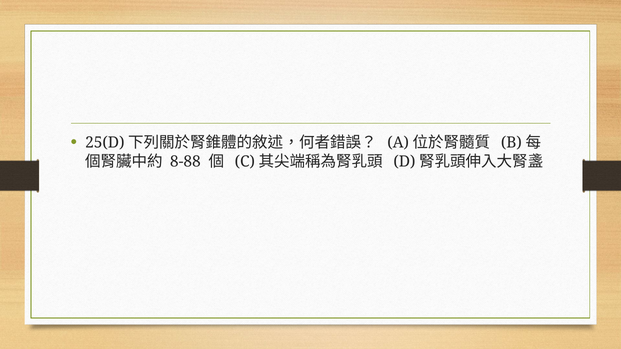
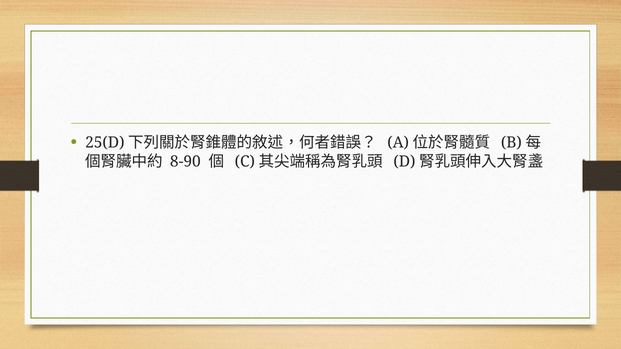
8-88: 8-88 -> 8-90 (185, 162)
